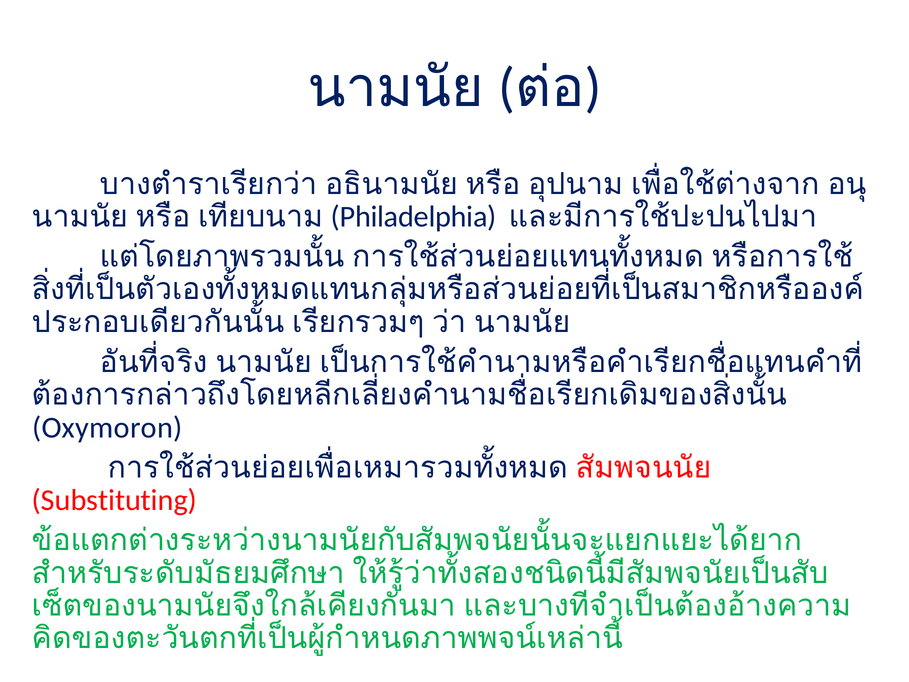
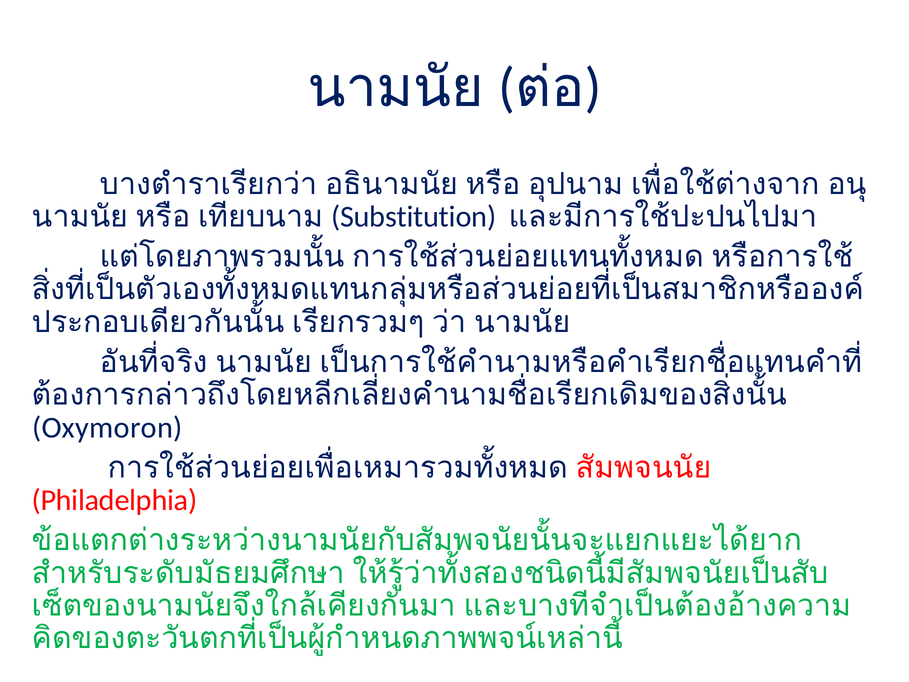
Philadelphia: Philadelphia -> Substitution (414, 217)
Substituting: Substituting -> Philadelphia (114, 500)
